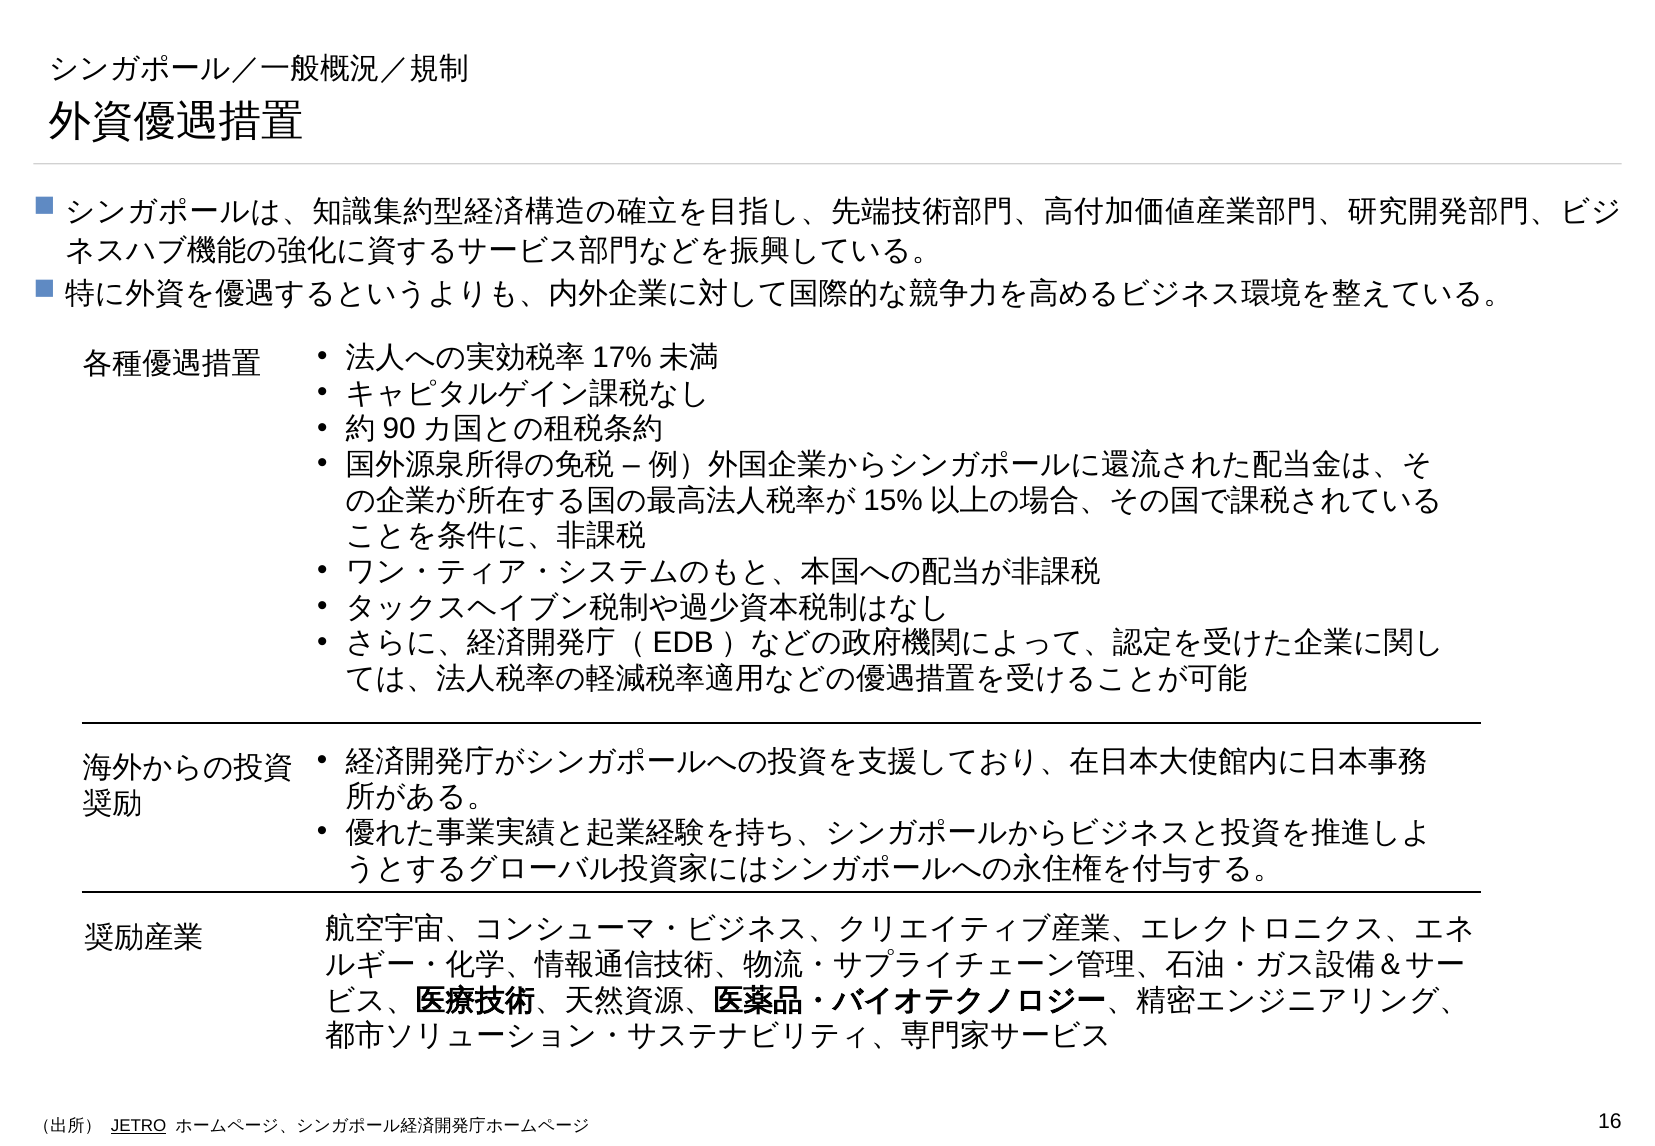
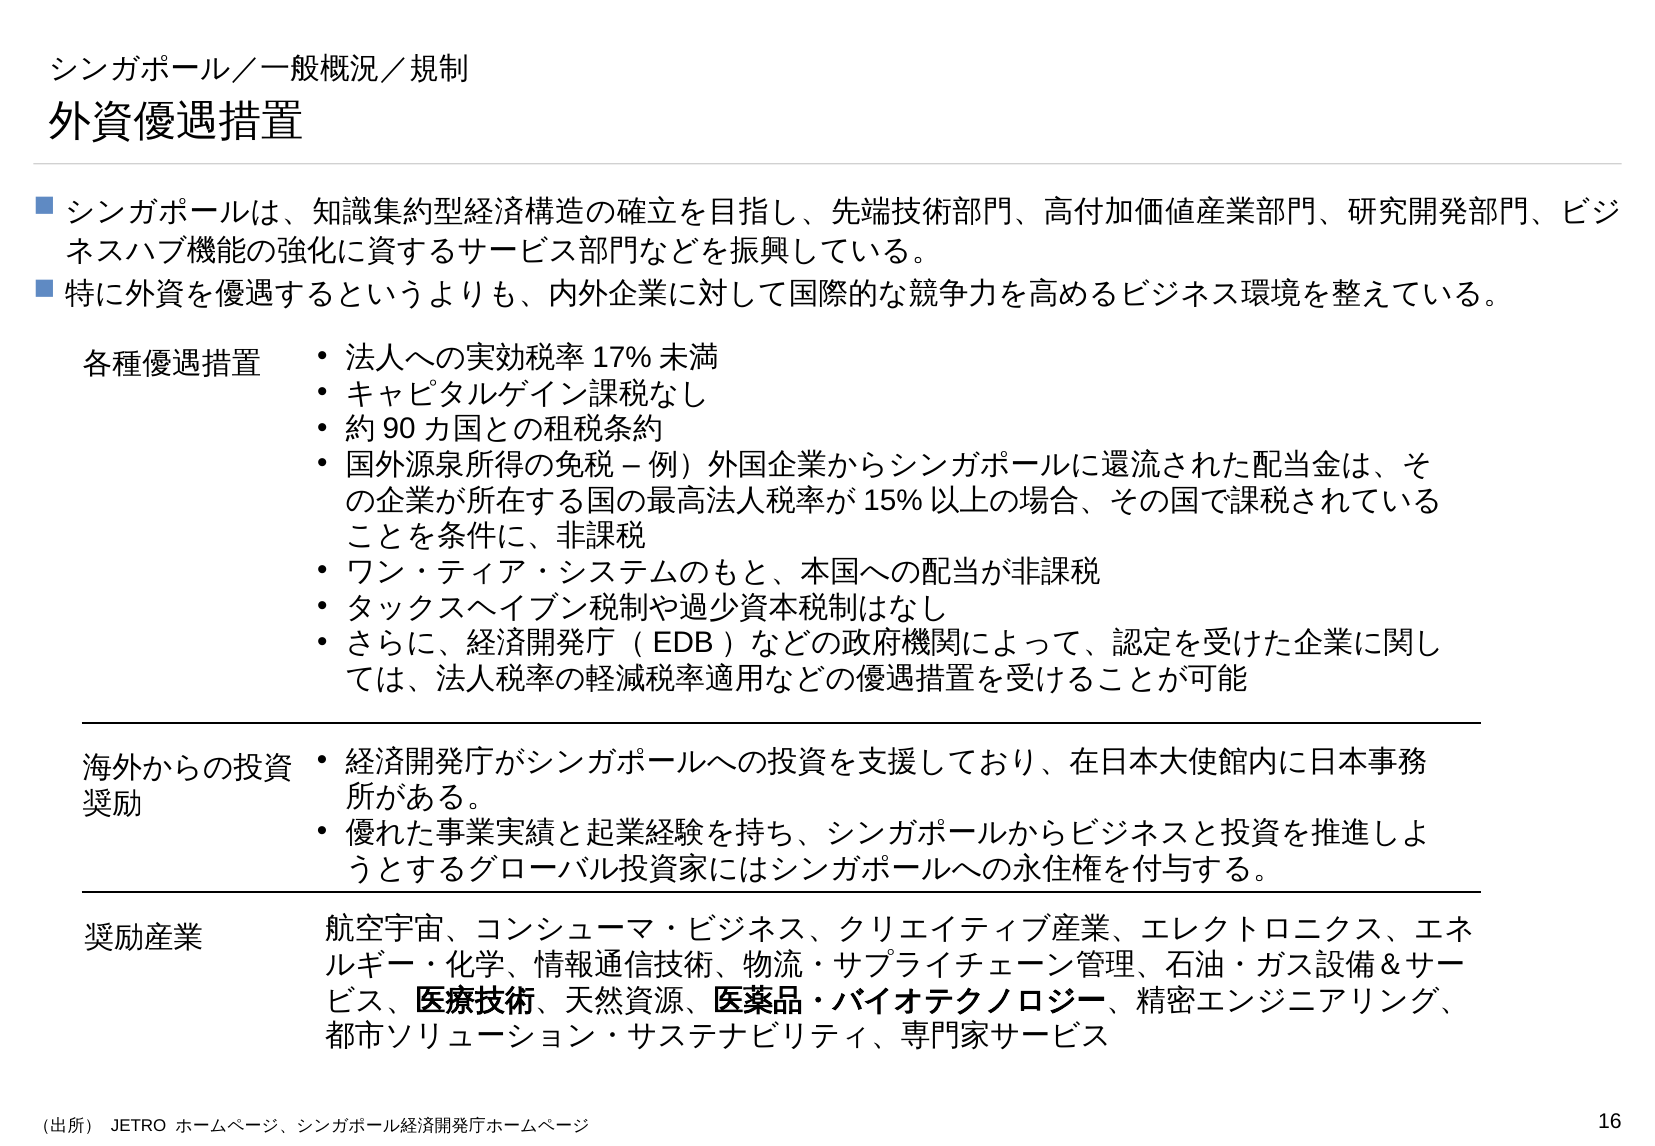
JETRO underline: present -> none (139, 1126)
